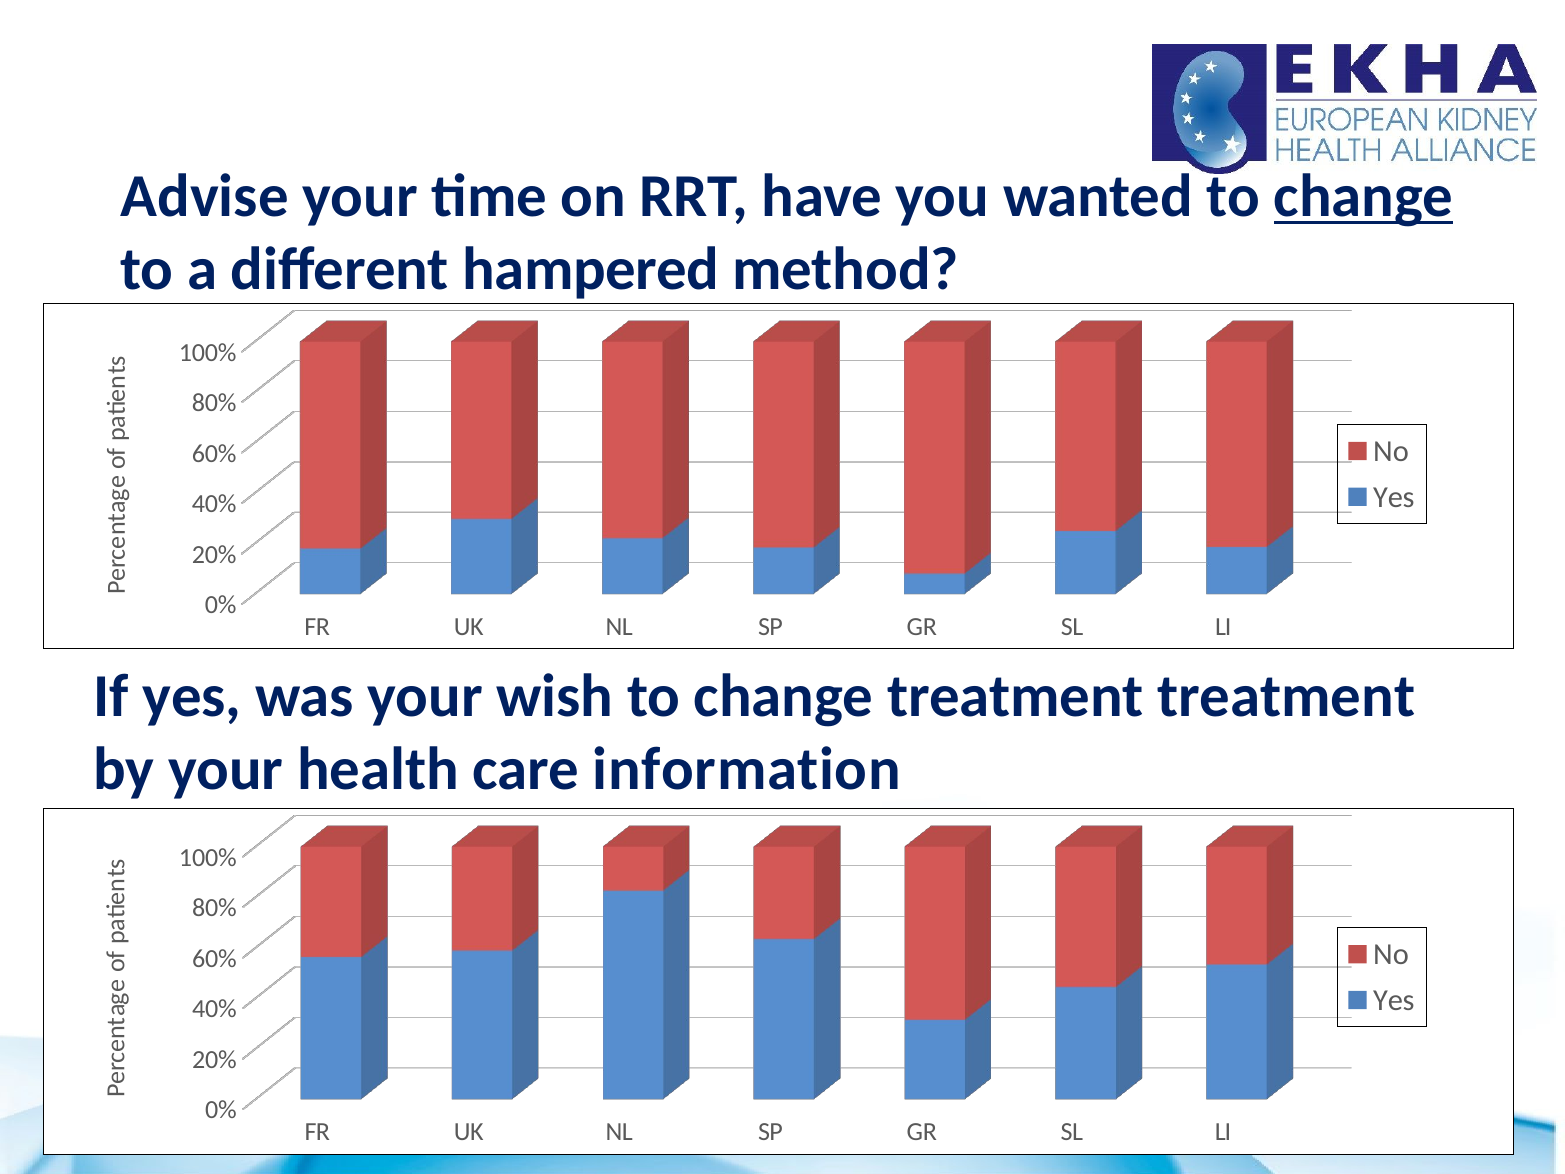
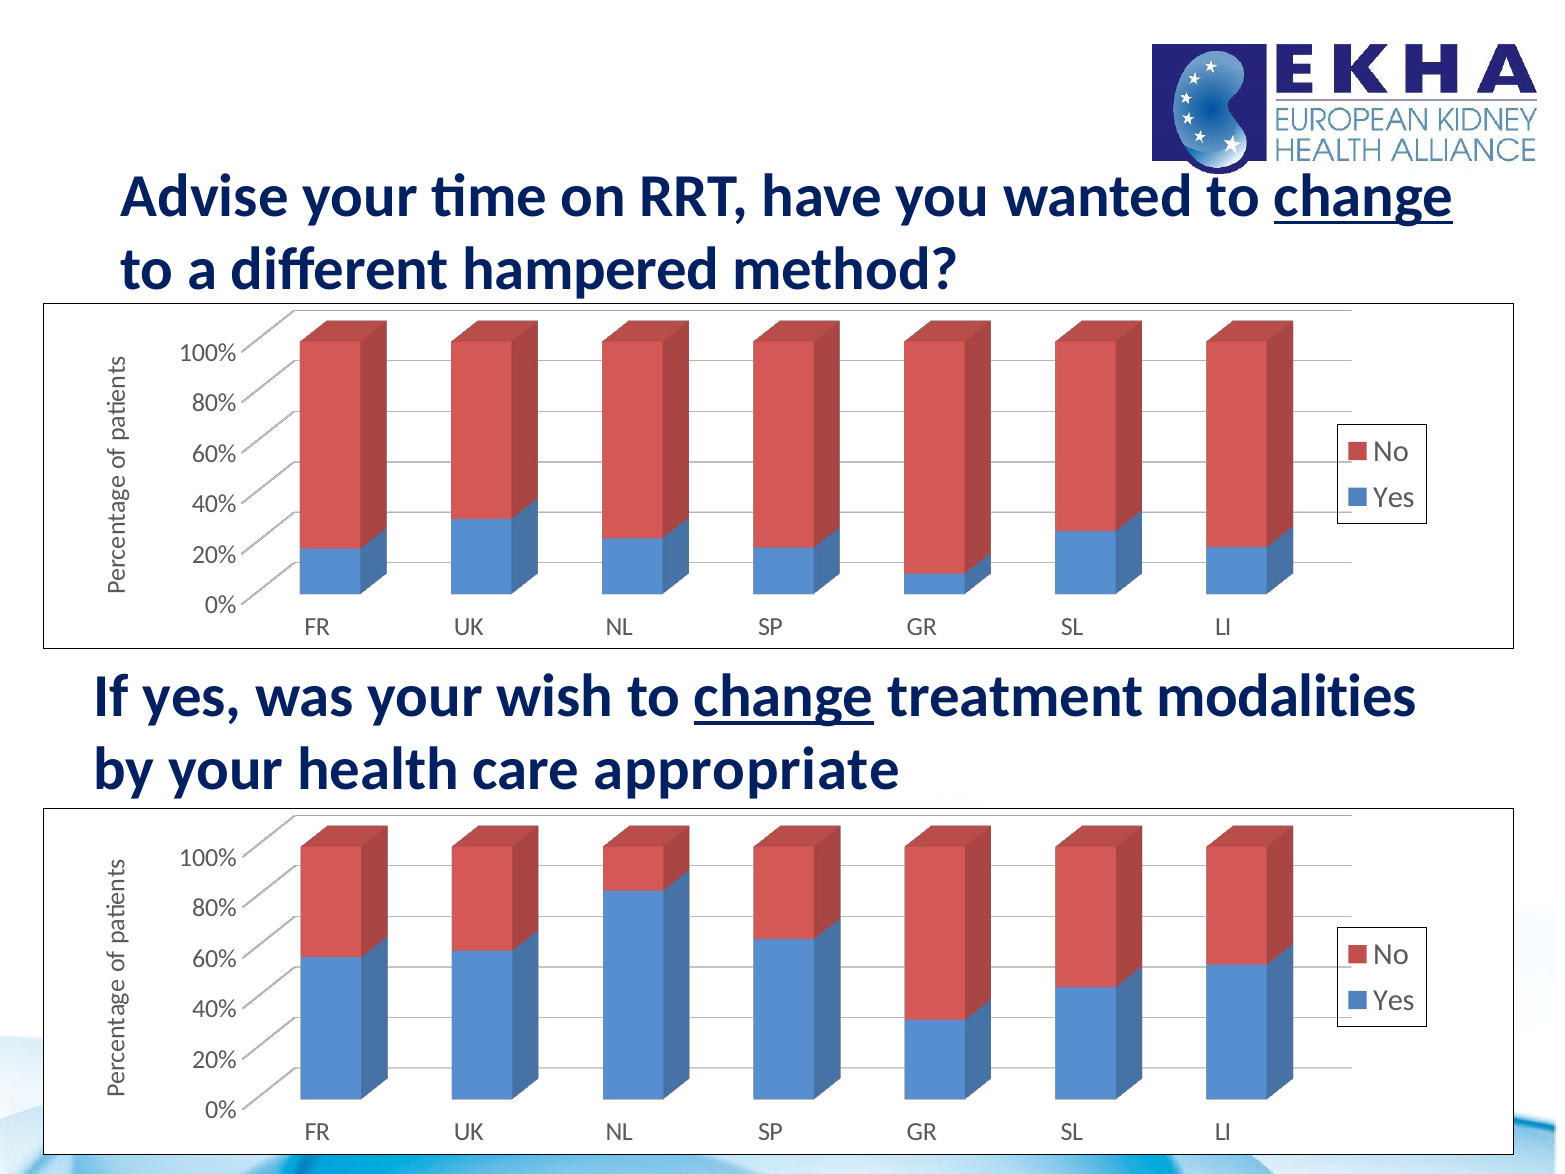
change underline: none -> present (784, 696)
treatment treatment: treatment -> modalities (1286, 696)
information: information -> appropriate (747, 769)
